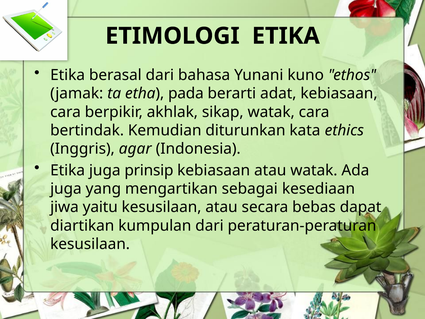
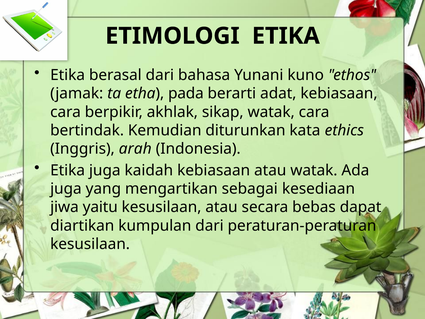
agar: agar -> arah (135, 149)
prinsip: prinsip -> kaidah (149, 170)
